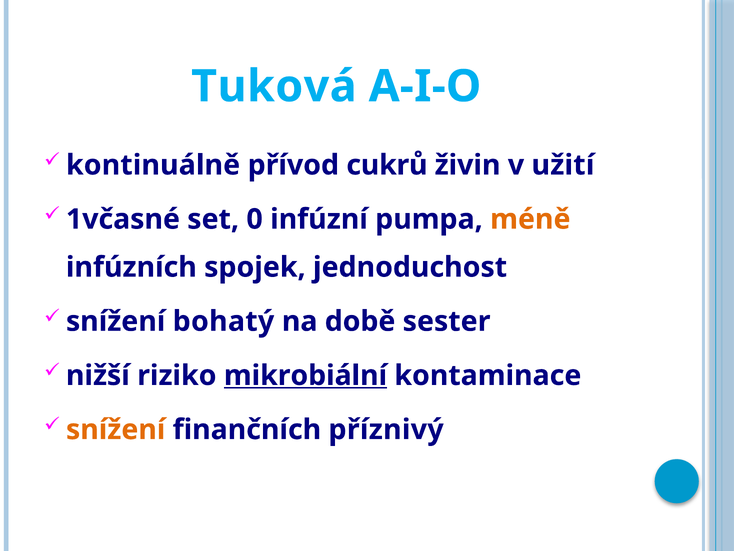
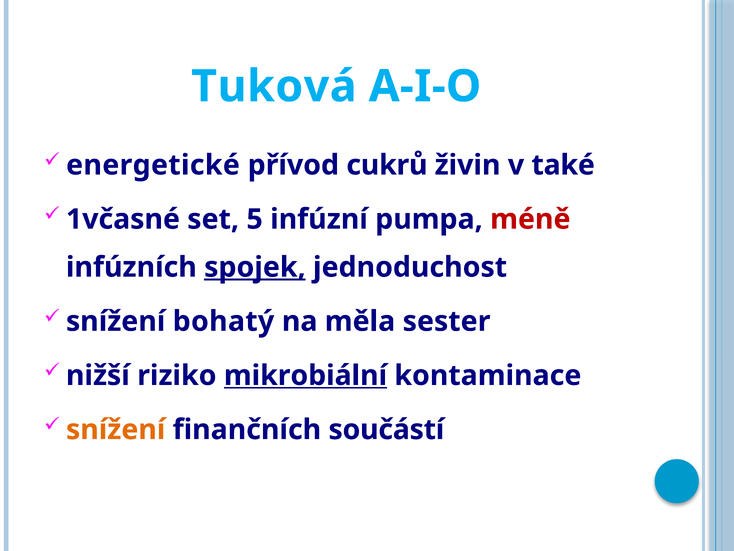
kontinuálně: kontinuálně -> energetické (153, 165)
užití: užití -> také (563, 165)
0: 0 -> 5 (255, 219)
méně colour: orange -> red (530, 219)
spojek underline: none -> present (255, 267)
době: době -> měla (360, 321)
příznivý: příznivý -> součástí (386, 429)
